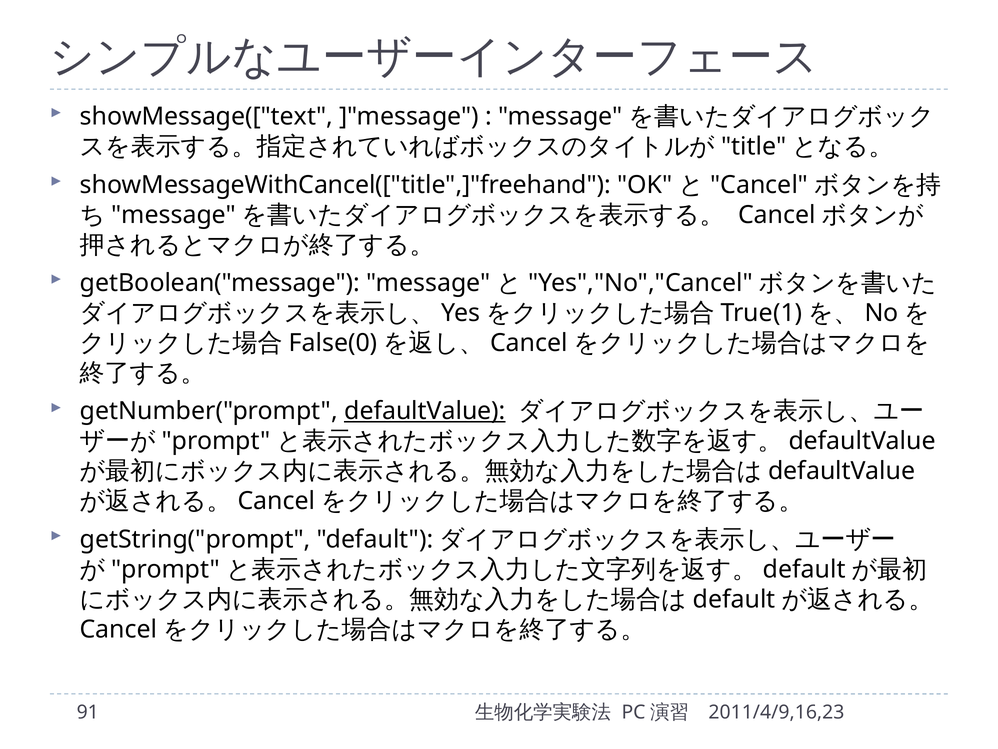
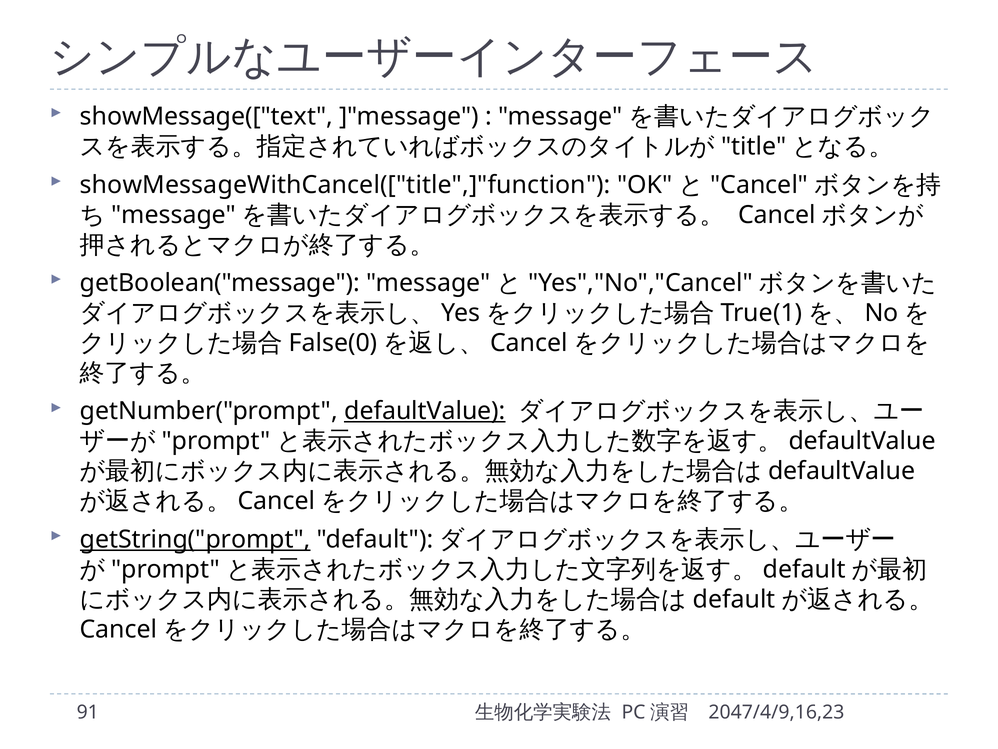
showMessageWithCancel(["title",]"freehand: showMessageWithCancel(["title",]"freehand -> showMessageWithCancel(["title",]"function (345, 185)
getString("prompt underline: none -> present (195, 539)
2011/4/9,16,23: 2011/4/9,16,23 -> 2047/4/9,16,23 (776, 712)
